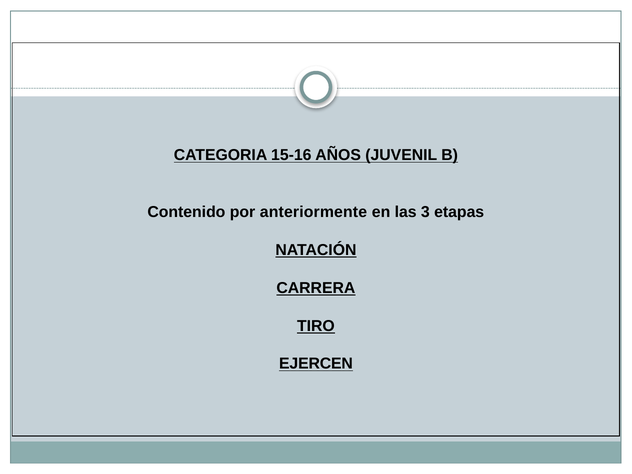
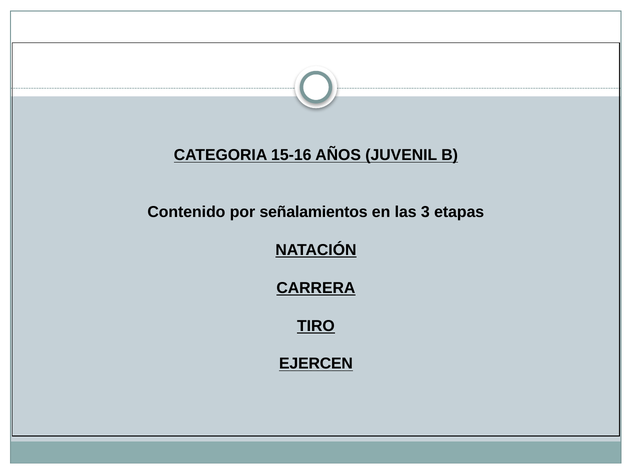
anteriormente: anteriormente -> señalamientos (314, 212)
